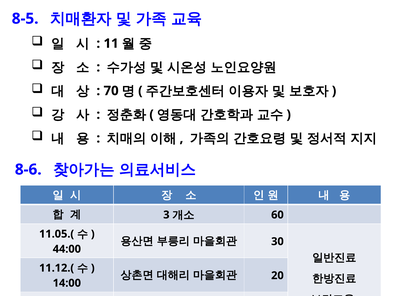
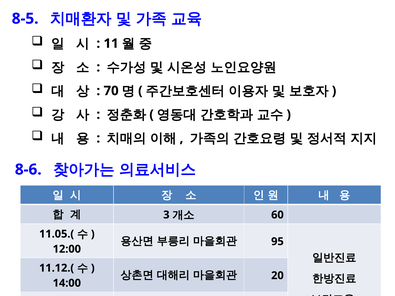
30: 30 -> 95 (277, 242)
44:00: 44:00 -> 12:00 (67, 249)
